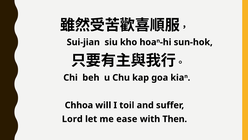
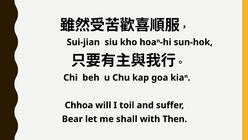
Lord: Lord -> Bear (72, 119)
ease: ease -> shall (127, 119)
